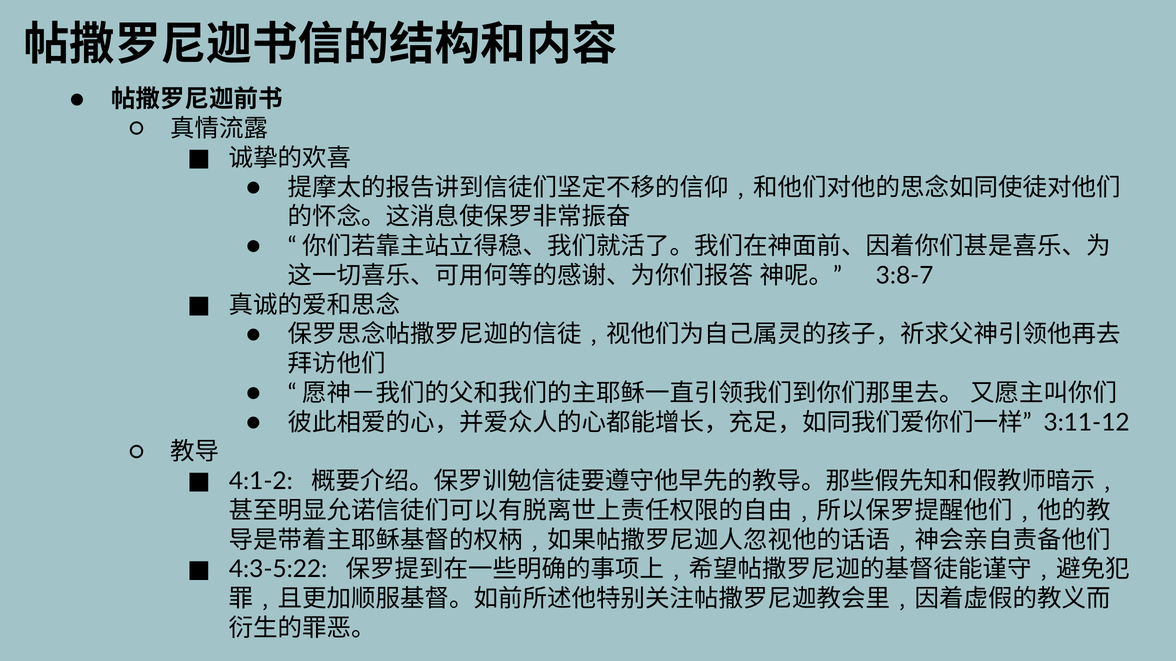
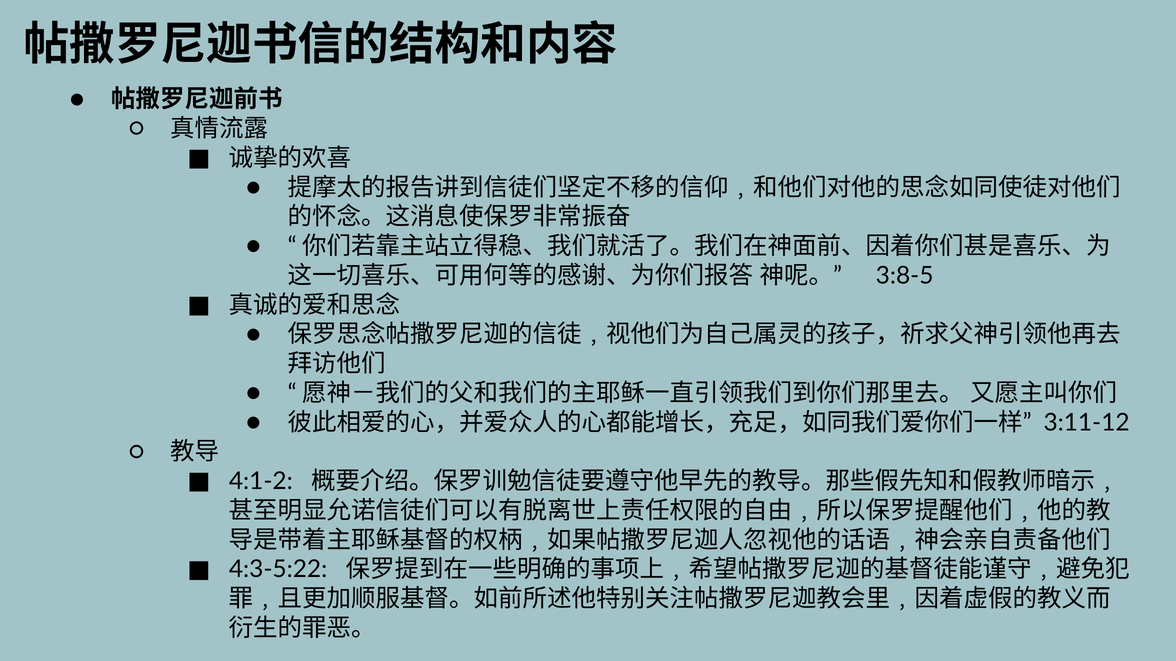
3:8-7: 3:8-7 -> 3:8-5 (905, 276)
